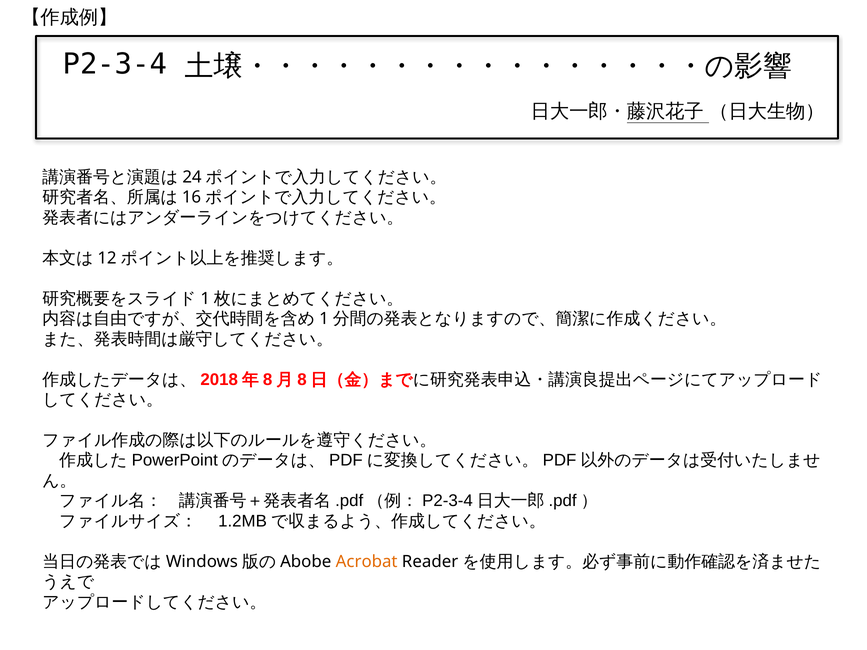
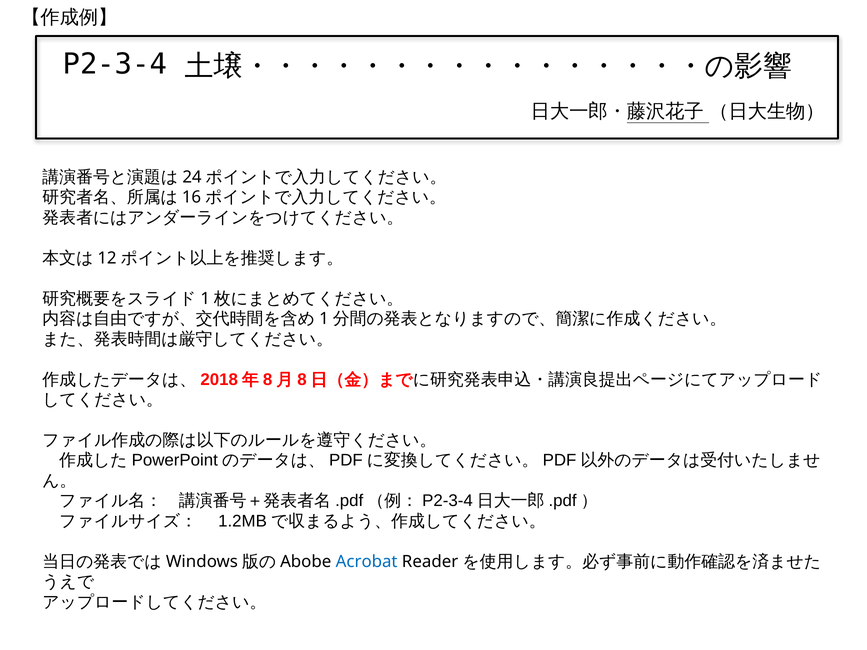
Acrobat colour: orange -> blue (367, 562)
